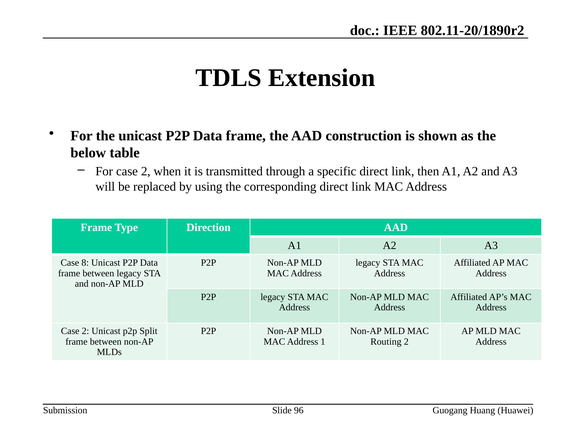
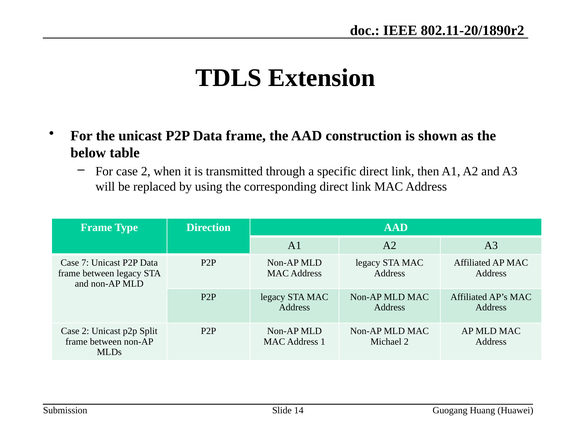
8: 8 -> 7 (85, 263)
Routing: Routing -> Michael (386, 342)
96: 96 -> 14 (299, 411)
